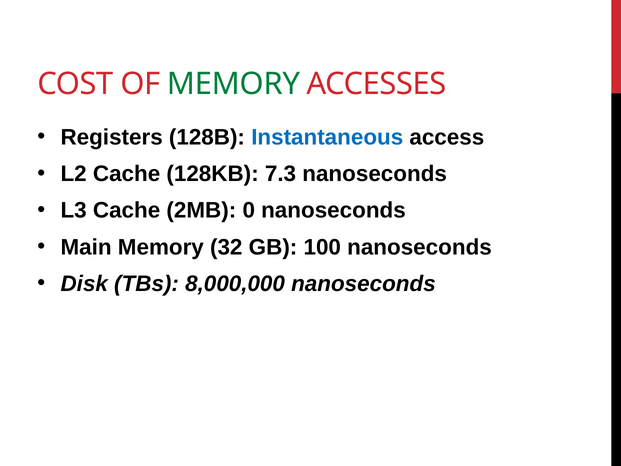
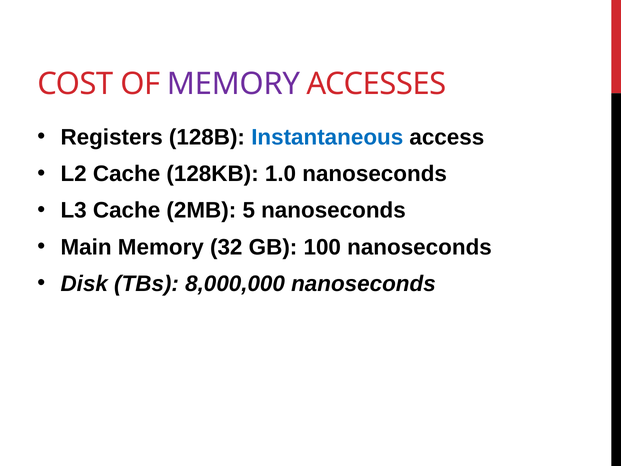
MEMORY colour: green -> purple (233, 84)
7.3: 7.3 -> 1.0 (281, 174)
0: 0 -> 5 (249, 210)
